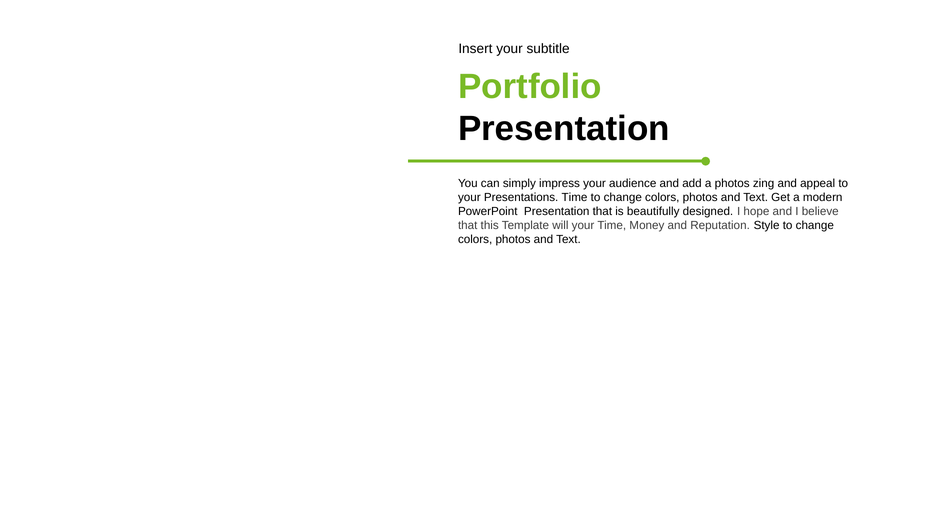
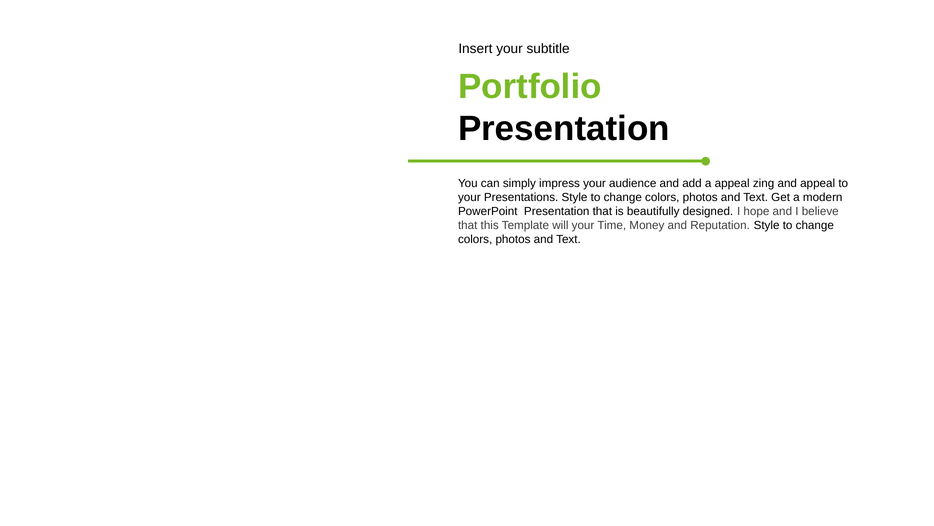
a photos: photos -> appeal (732, 183)
Presentations Time: Time -> Style (575, 197)
